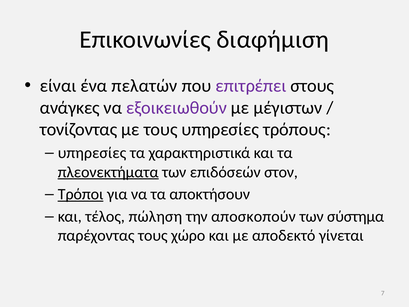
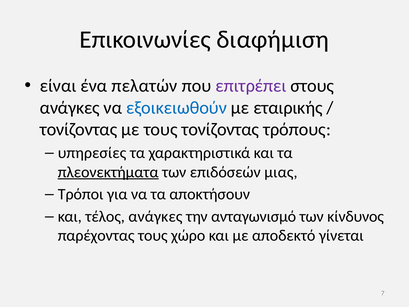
εξοικειωθούν colour: purple -> blue (177, 108)
μέγιστων: μέγιστων -> εταιρικής (288, 108)
τους υπηρεσίες: υπηρεσίες -> τονίζοντας (220, 129)
στον: στον -> μιας (281, 172)
Τρόποι underline: present -> none (81, 194)
τέλος πώληση: πώληση -> ανάγκες (155, 216)
αποσκοπούν: αποσκοπούν -> ανταγωνισμό (254, 216)
σύστημα: σύστημα -> κίνδυνος (356, 216)
